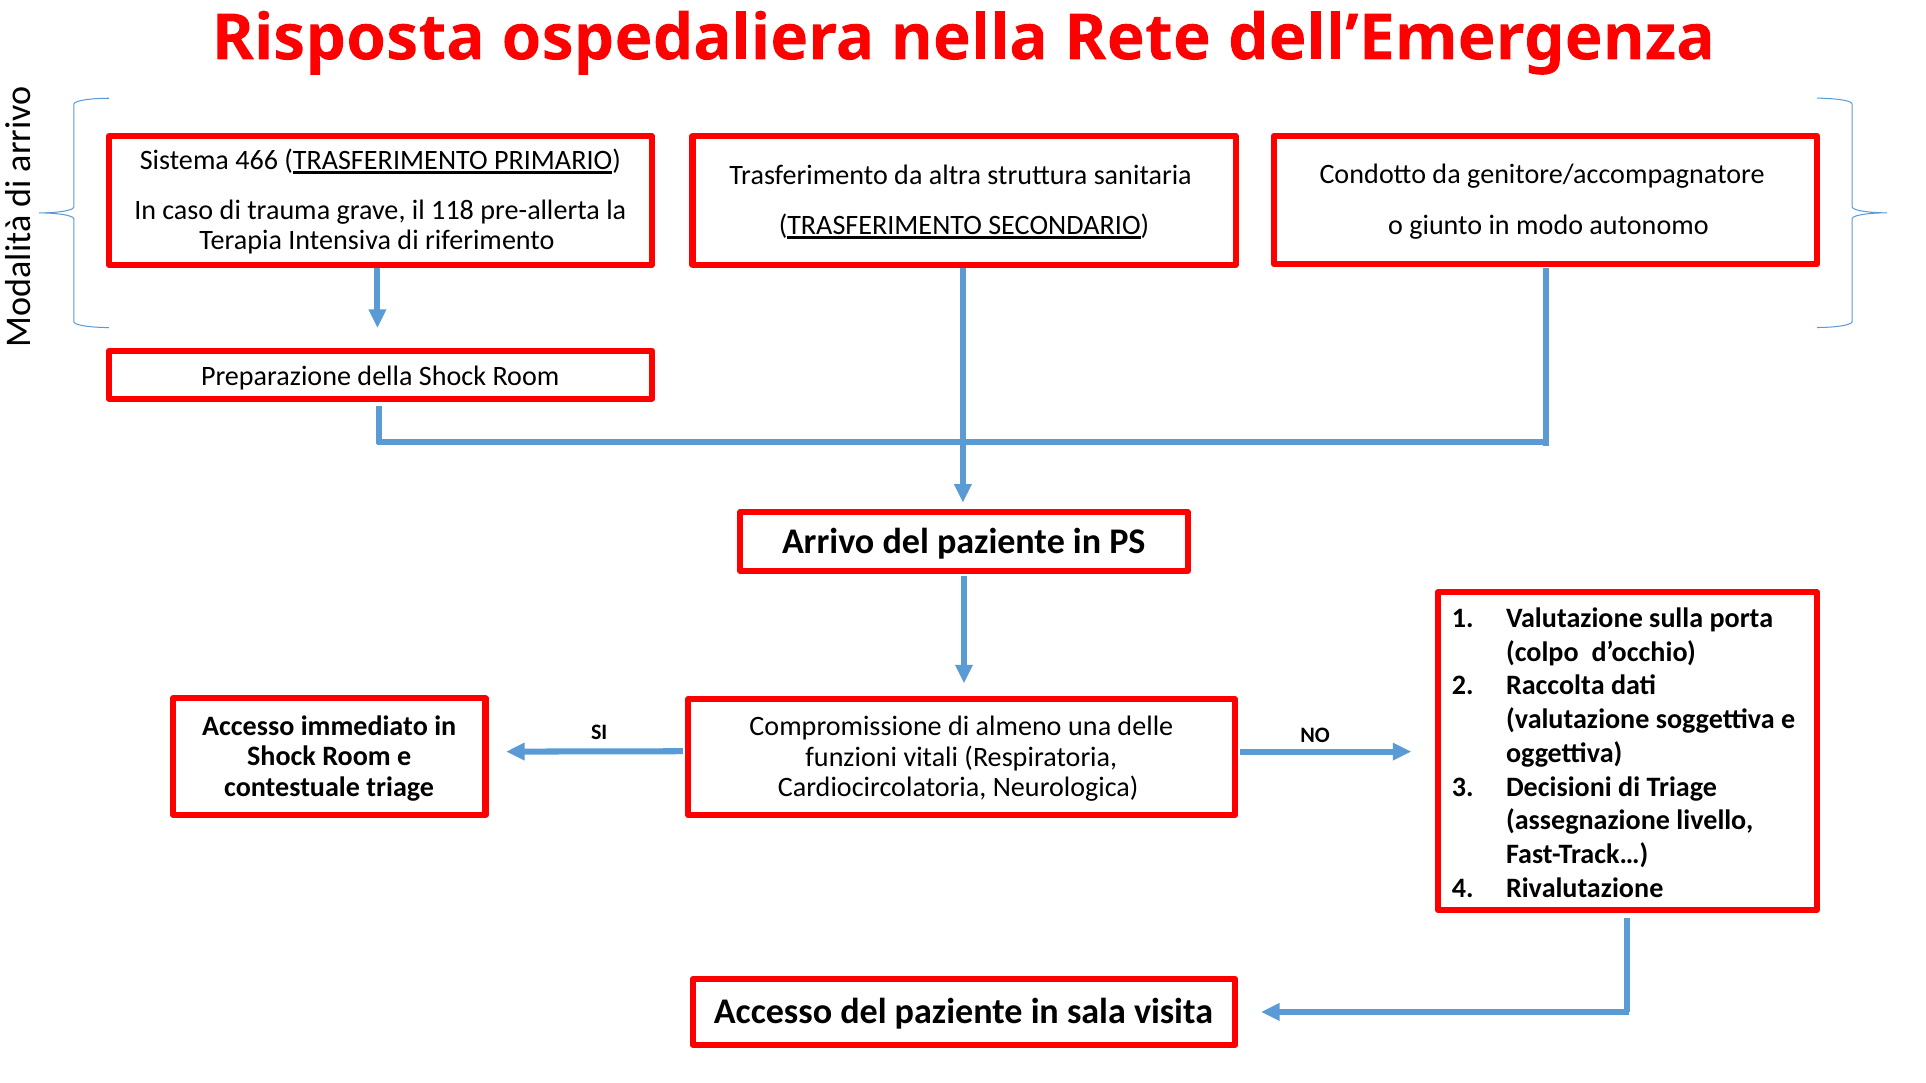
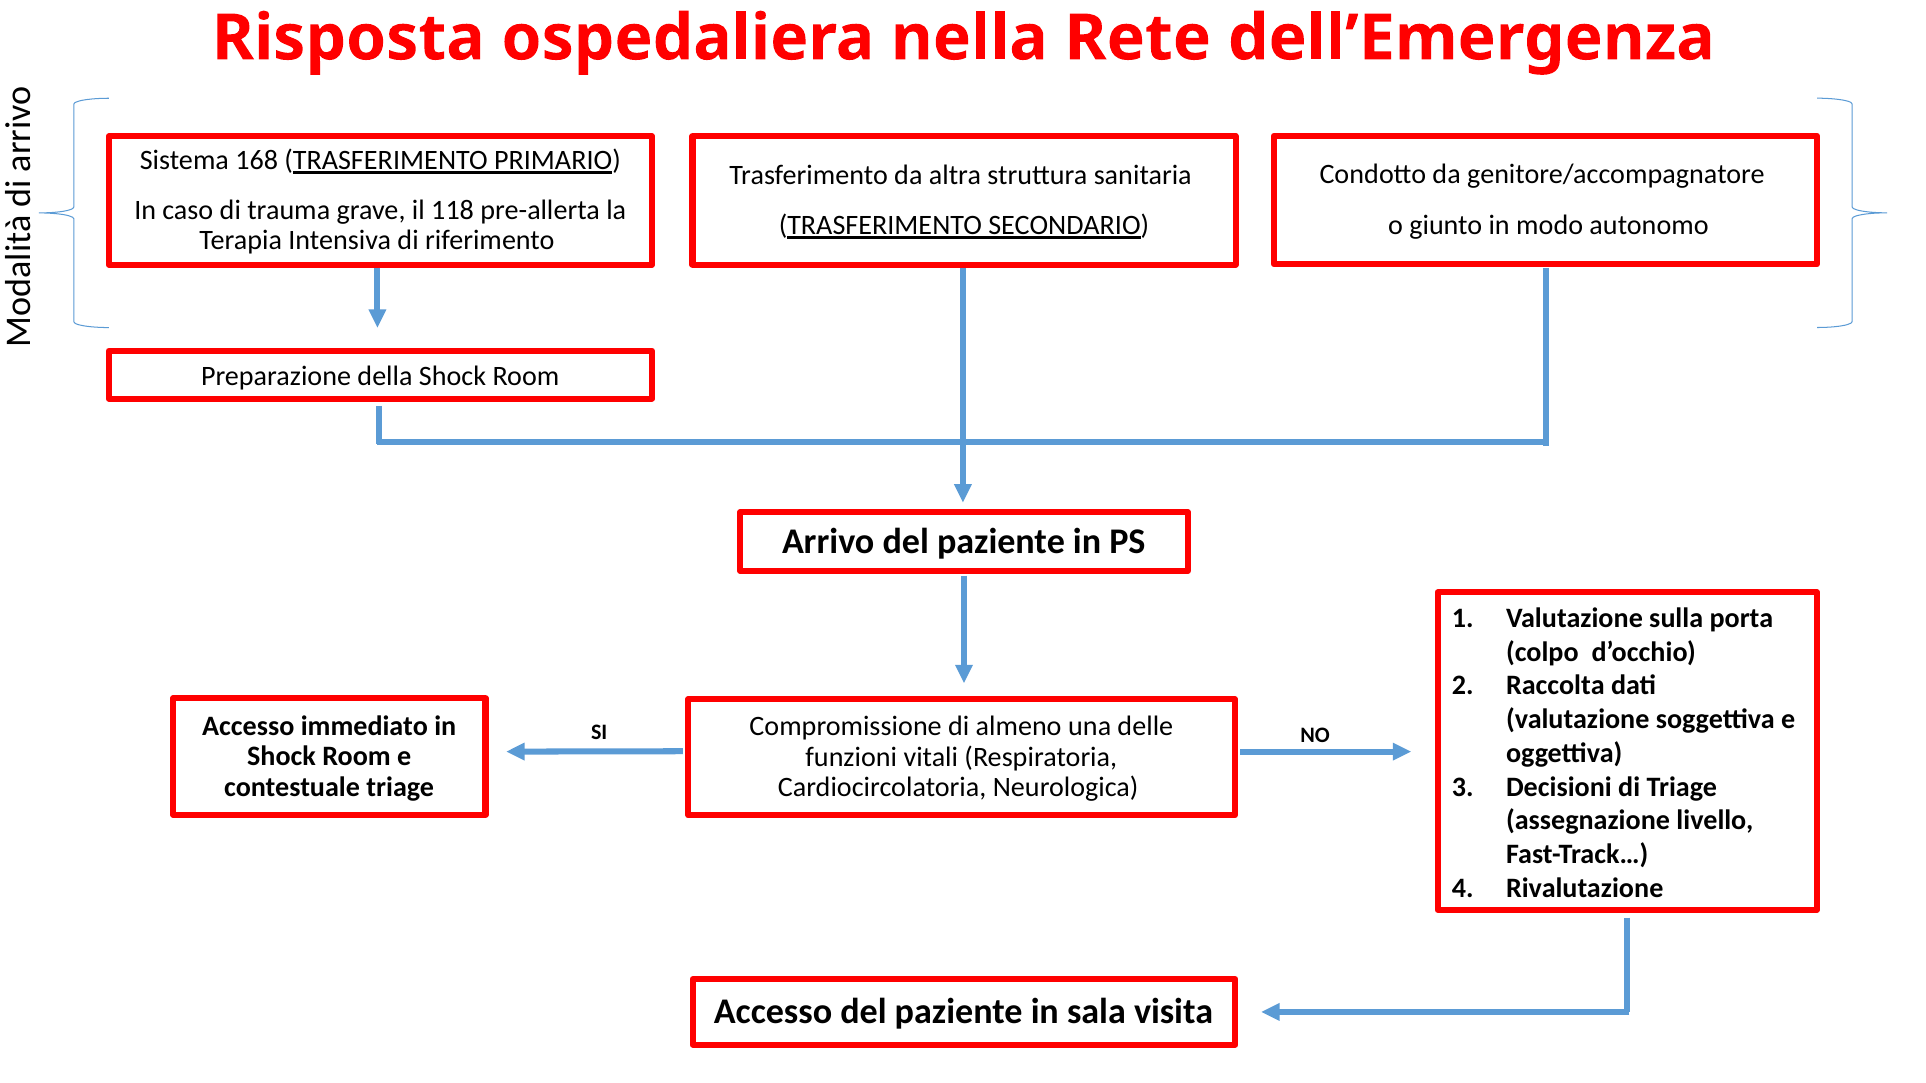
466: 466 -> 168 (257, 160)
